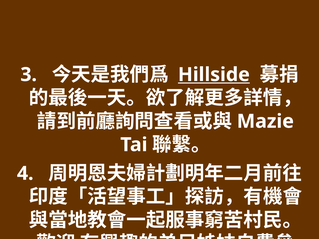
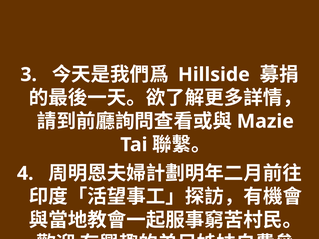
Hillside underline: present -> none (214, 75)
